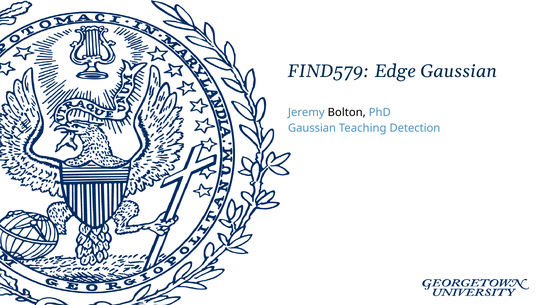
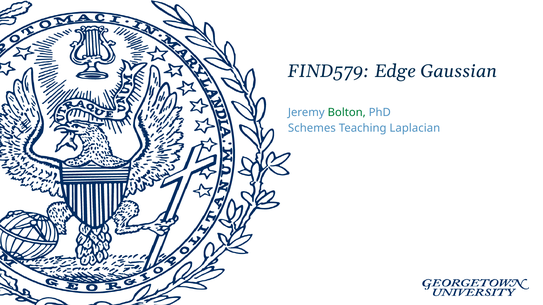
Bolton colour: black -> green (347, 113)
Gaussian: Gaussian -> Schemes (312, 128)
Detection: Detection -> Laplacian (415, 128)
